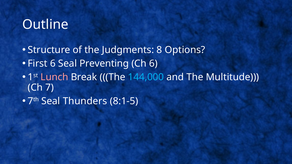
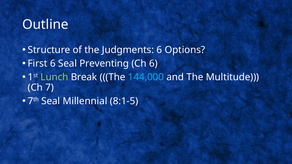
Judgments 8: 8 -> 6 (159, 50)
Lunch colour: pink -> light green (54, 77)
Thunders: Thunders -> Millennial (85, 101)
